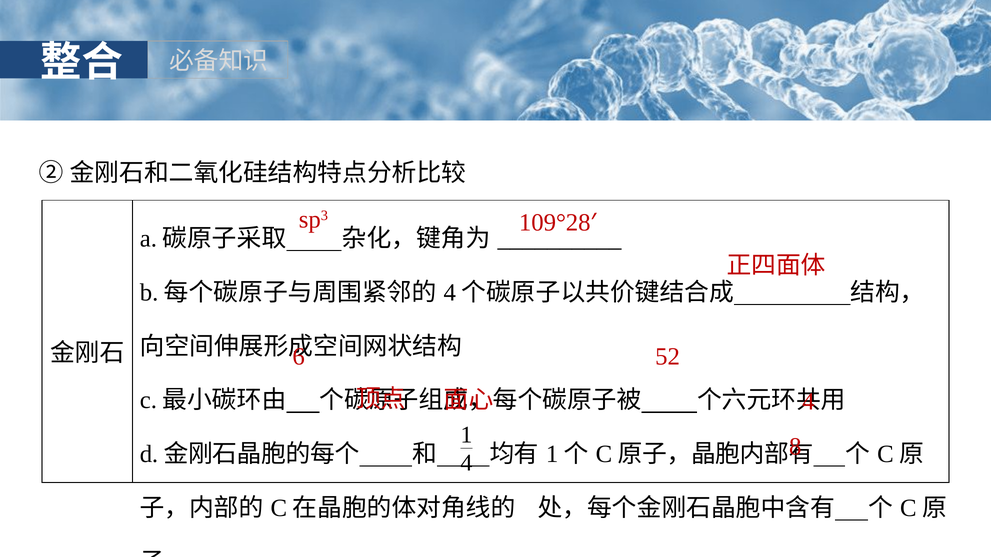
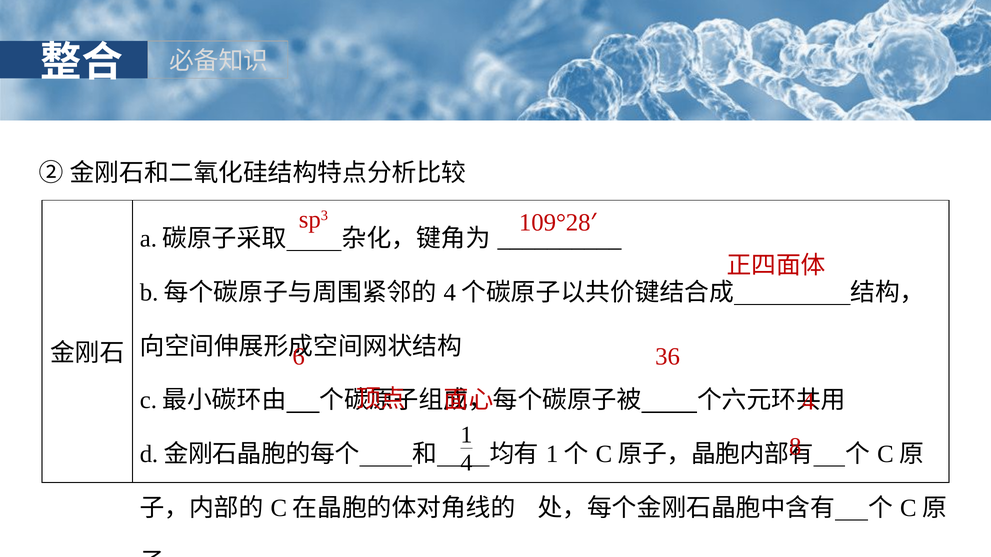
52: 52 -> 36 (668, 357)
